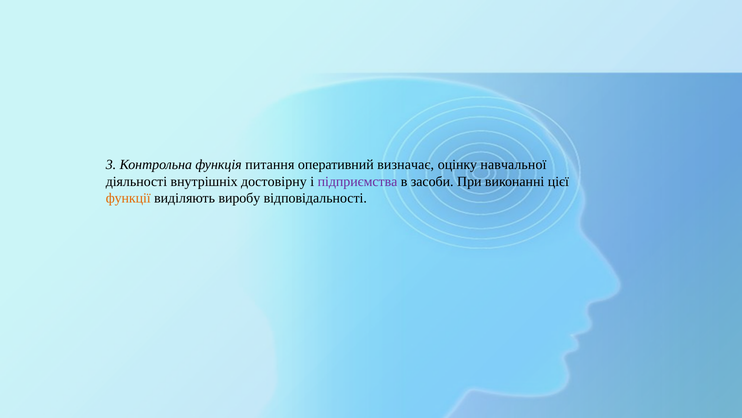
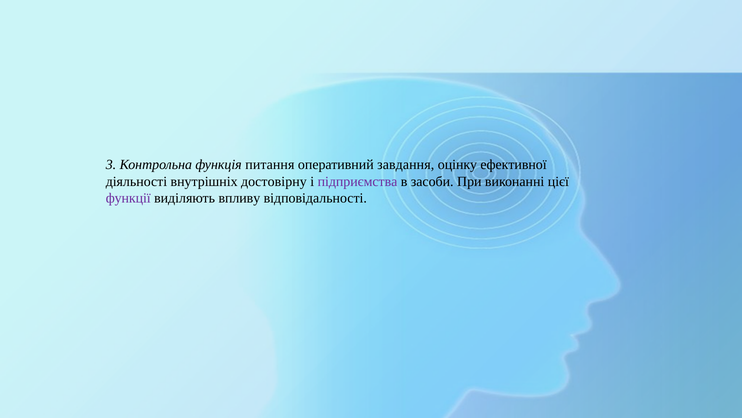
визначає: визначає -> завдання (406, 165)
навчальної: навчальної -> ефективної (514, 165)
функції colour: orange -> purple (128, 198)
виробу: виробу -> впливу (239, 198)
